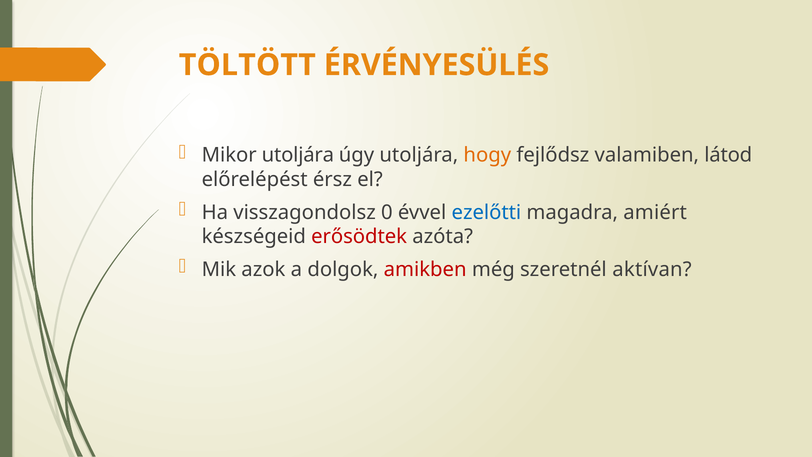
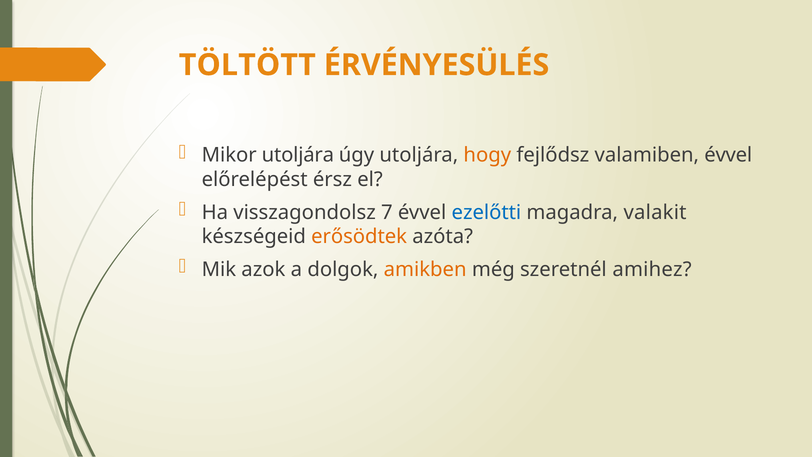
valamiben látod: látod -> évvel (728, 155)
0: 0 -> 7 (387, 212)
amiért: amiért -> valakit (655, 212)
erősödtek colour: red -> orange (359, 237)
amikben colour: red -> orange (425, 269)
aktívan: aktívan -> amihez (652, 269)
